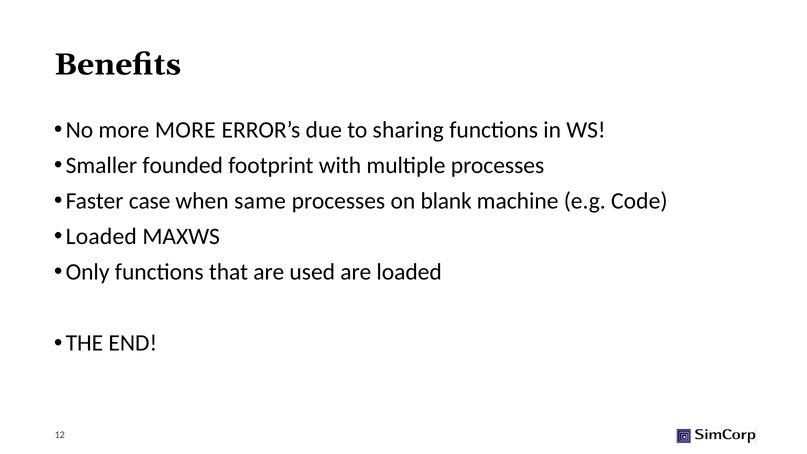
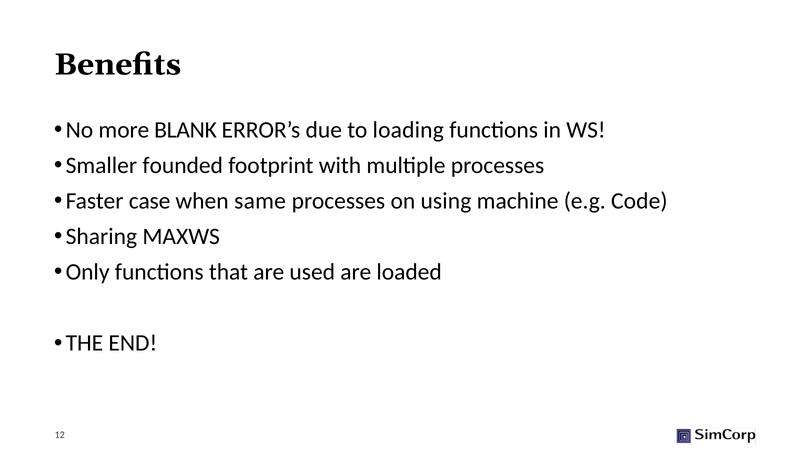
more MORE: MORE -> BLANK (186, 130)
sharing: sharing -> loading (408, 130)
blank: blank -> using (446, 201)
Loaded: Loaded -> Sharing (101, 237)
